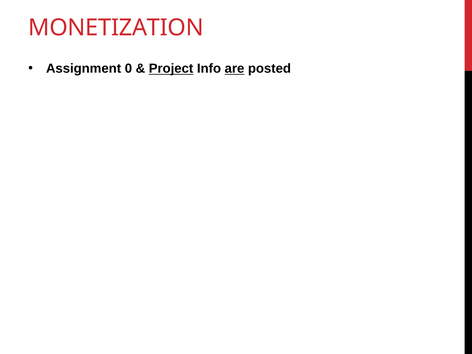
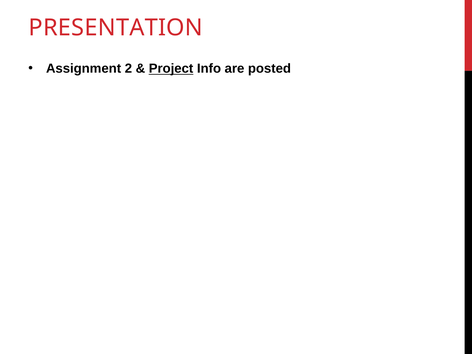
MONETIZATION: MONETIZATION -> PRESENTATION (116, 28)
0: 0 -> 2 (128, 69)
are underline: present -> none (234, 69)
